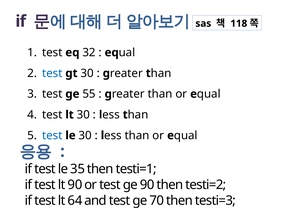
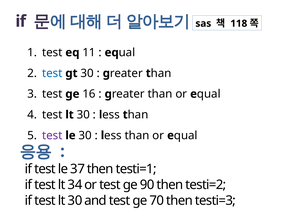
32: 32 -> 11 (89, 52)
55: 55 -> 16 (89, 94)
test colour: blue -> purple (52, 135)
35: 35 -> 37 (78, 169)
lt 90: 90 -> 34 (75, 185)
if test lt 64: 64 -> 30 (75, 201)
